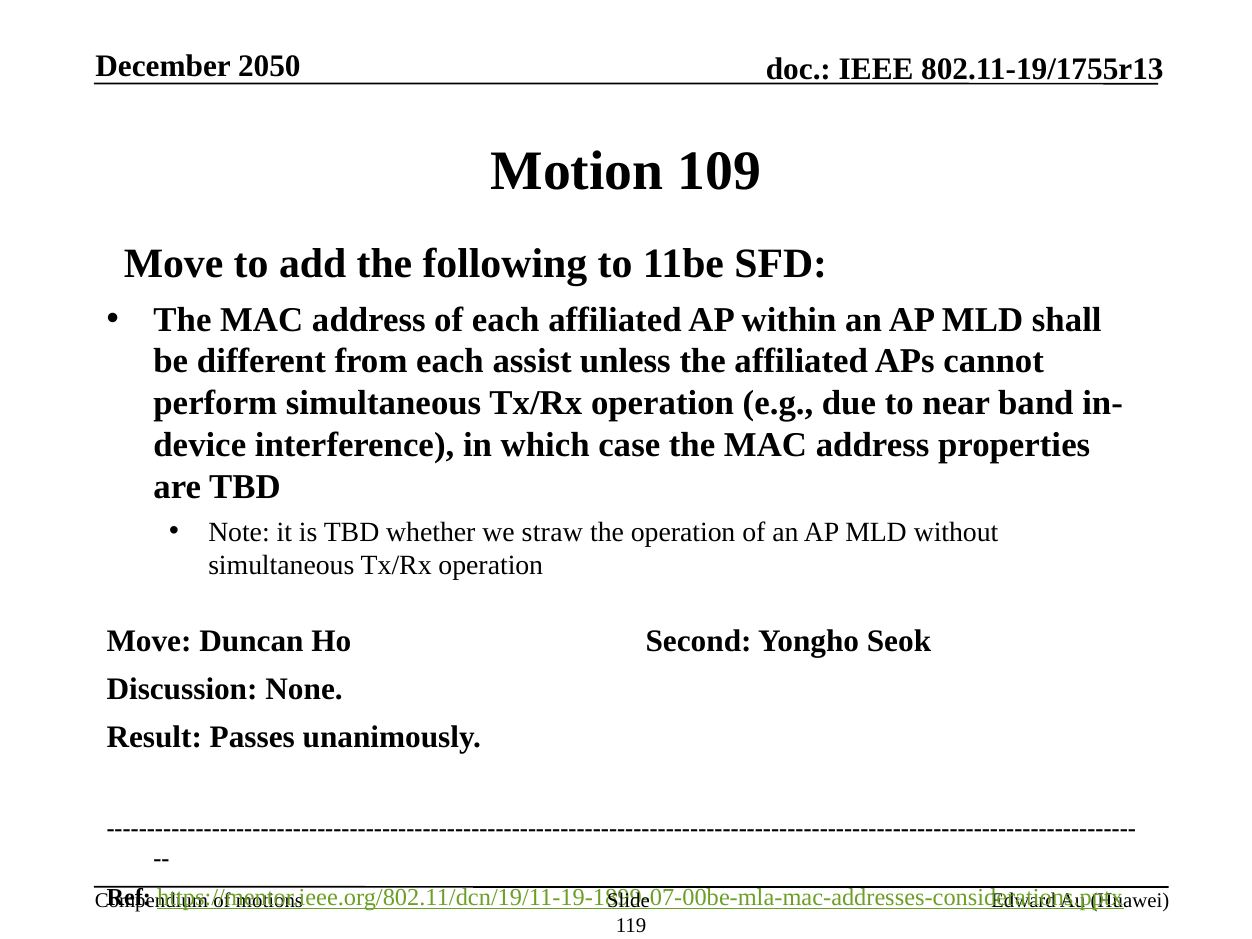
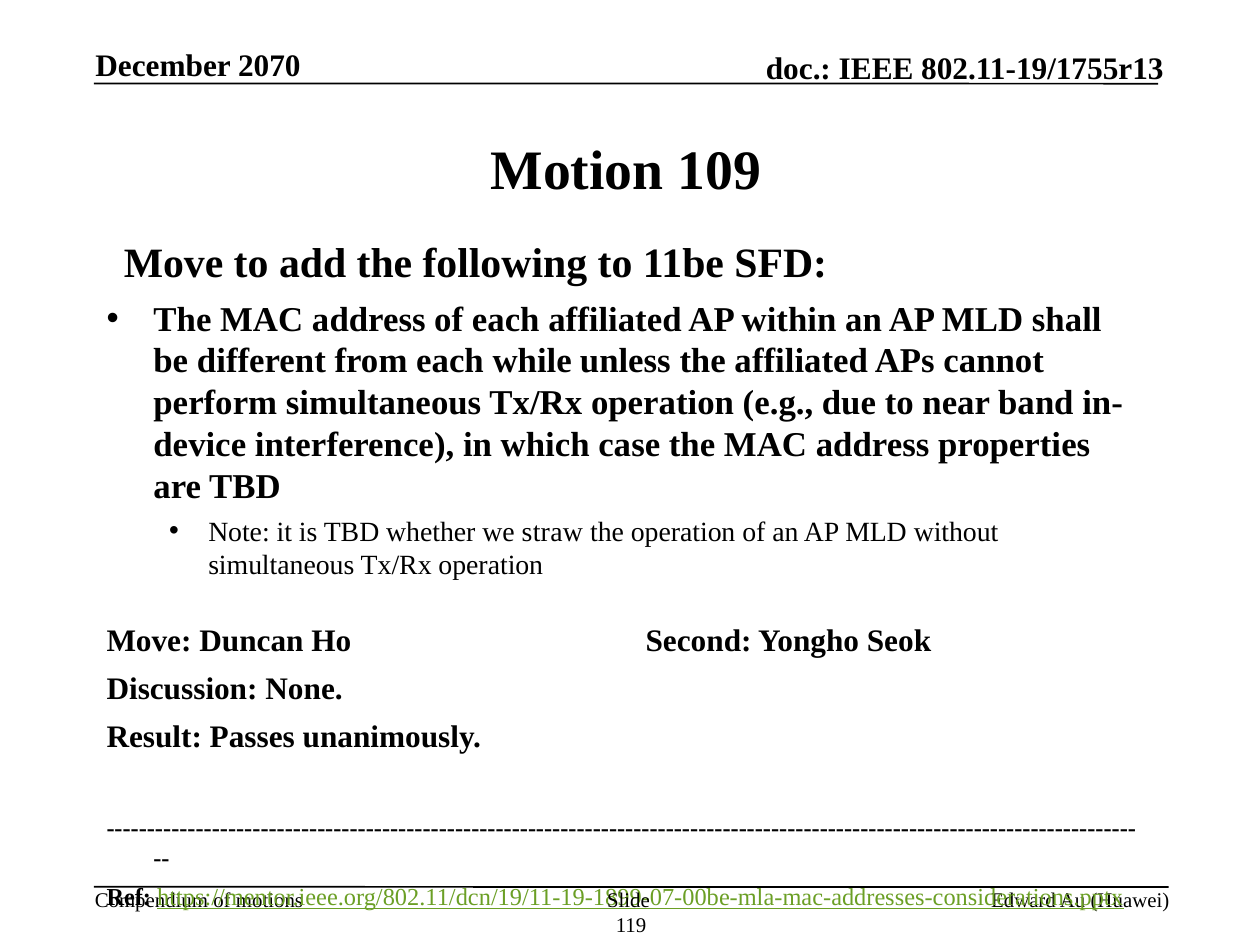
2050: 2050 -> 2070 (269, 66)
assist: assist -> while (532, 361)
